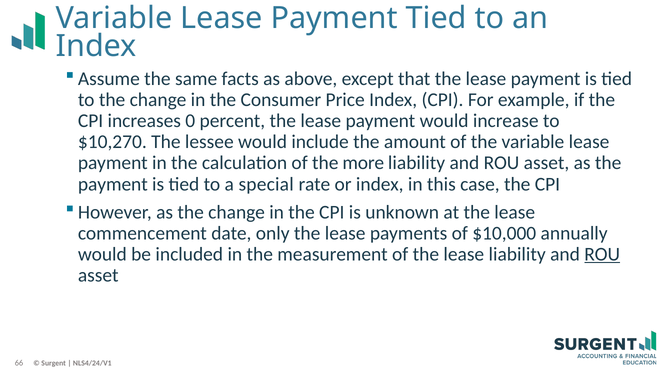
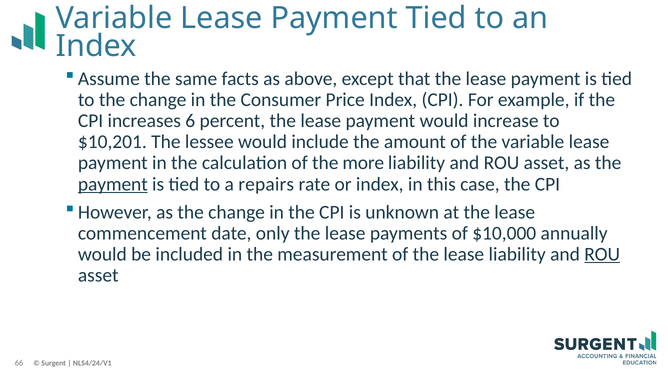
0: 0 -> 6 (190, 121)
$10,270: $10,270 -> $10,201 (112, 142)
payment underline: none -> present (113, 184)
special: special -> repairs (266, 184)
